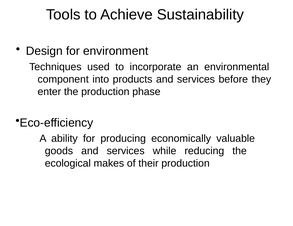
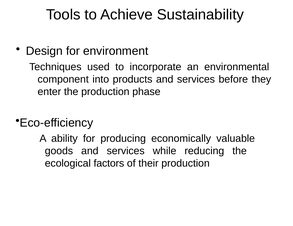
makes: makes -> factors (109, 164)
